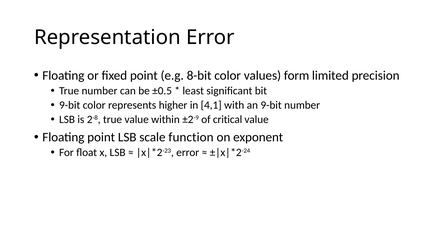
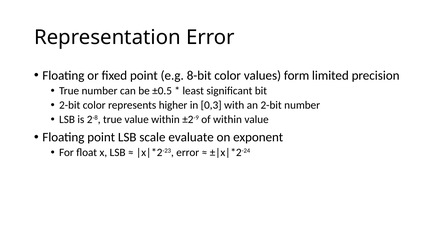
9-bit: 9-bit -> 2-bit (70, 105)
4,1: 4,1 -> 0,3 (211, 105)
an 9-bit: 9-bit -> 2-bit (271, 105)
of critical: critical -> within (228, 119)
function: function -> evaluate (191, 137)
